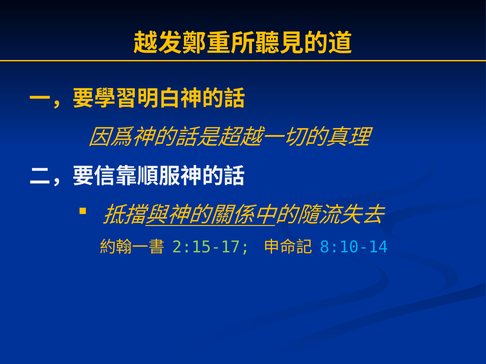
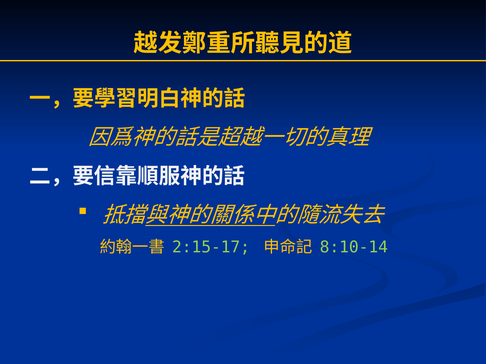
8:10-14 colour: light blue -> light green (354, 247)
